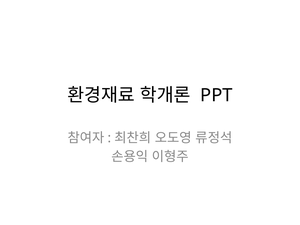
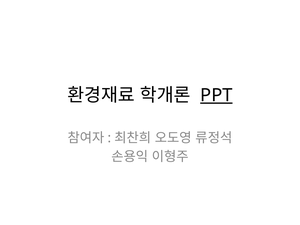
PPT underline: none -> present (216, 95)
